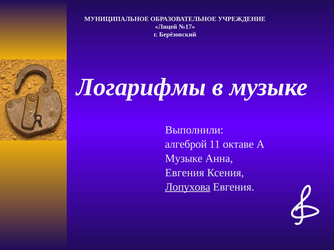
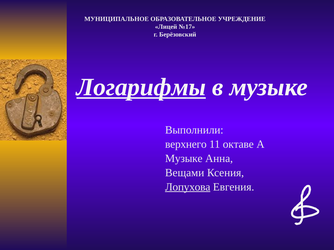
Логарифмы underline: none -> present (141, 87)
алгеброй: алгеброй -> верхнего (186, 145)
Евгения: Евгения -> Вещами (185, 173)
